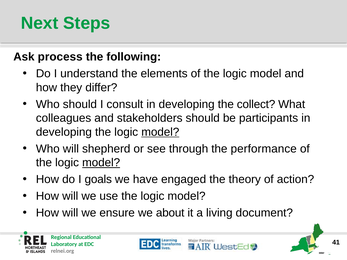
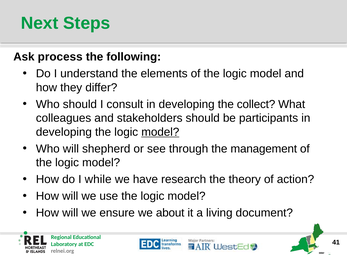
performance: performance -> management (264, 149)
model underline: present -> none (101, 163)
goals: goals -> while (98, 180)
engaged: engaged -> research (184, 180)
